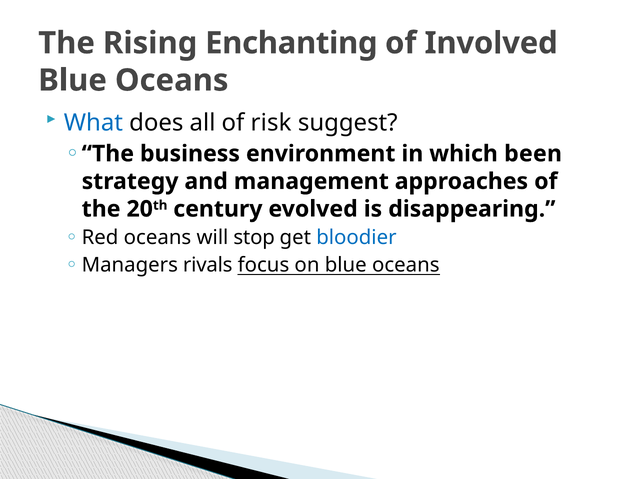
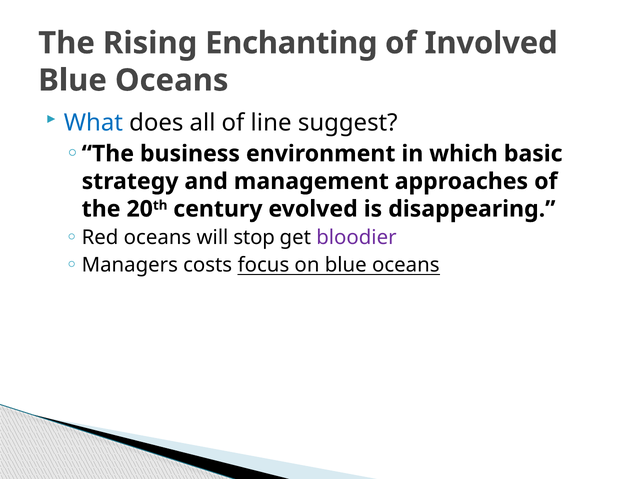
risk: risk -> line (271, 123)
been: been -> basic (533, 154)
bloodier colour: blue -> purple (356, 238)
rivals: rivals -> costs (208, 265)
